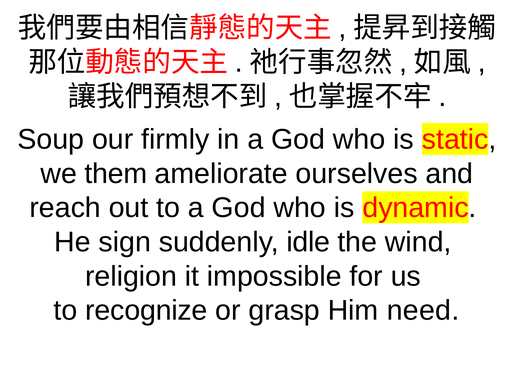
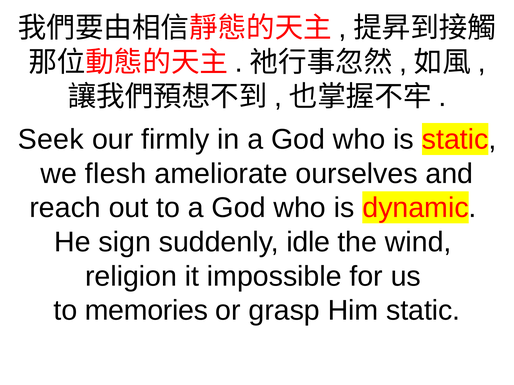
Soup: Soup -> Seek (51, 140)
them: them -> flesh (116, 174)
recognize: recognize -> memories (146, 311)
Him need: need -> static (423, 311)
